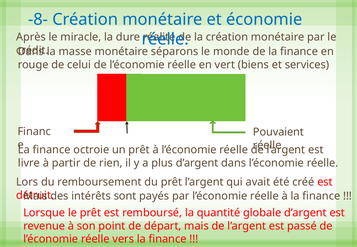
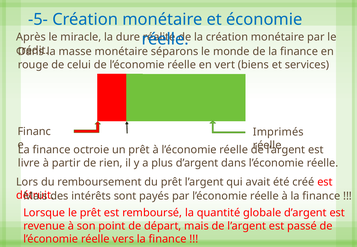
-8-: -8- -> -5- (38, 19)
Pouvaient: Pouvaient -> Imprimés (278, 132)
